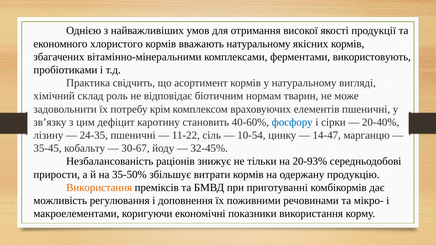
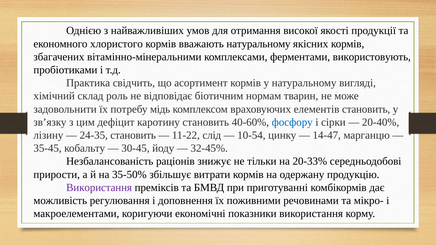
крім: крім -> мідь (160, 109)
елементів пшеничні: пшеничні -> становить (366, 109)
24-35 пшеничні: пшеничні -> становить (133, 135)
сіль: сіль -> слід (212, 135)
30-67: 30-67 -> 30-45 (135, 148)
20-93%: 20-93% -> 20-33% (310, 162)
Використання colour: orange -> purple (99, 188)
